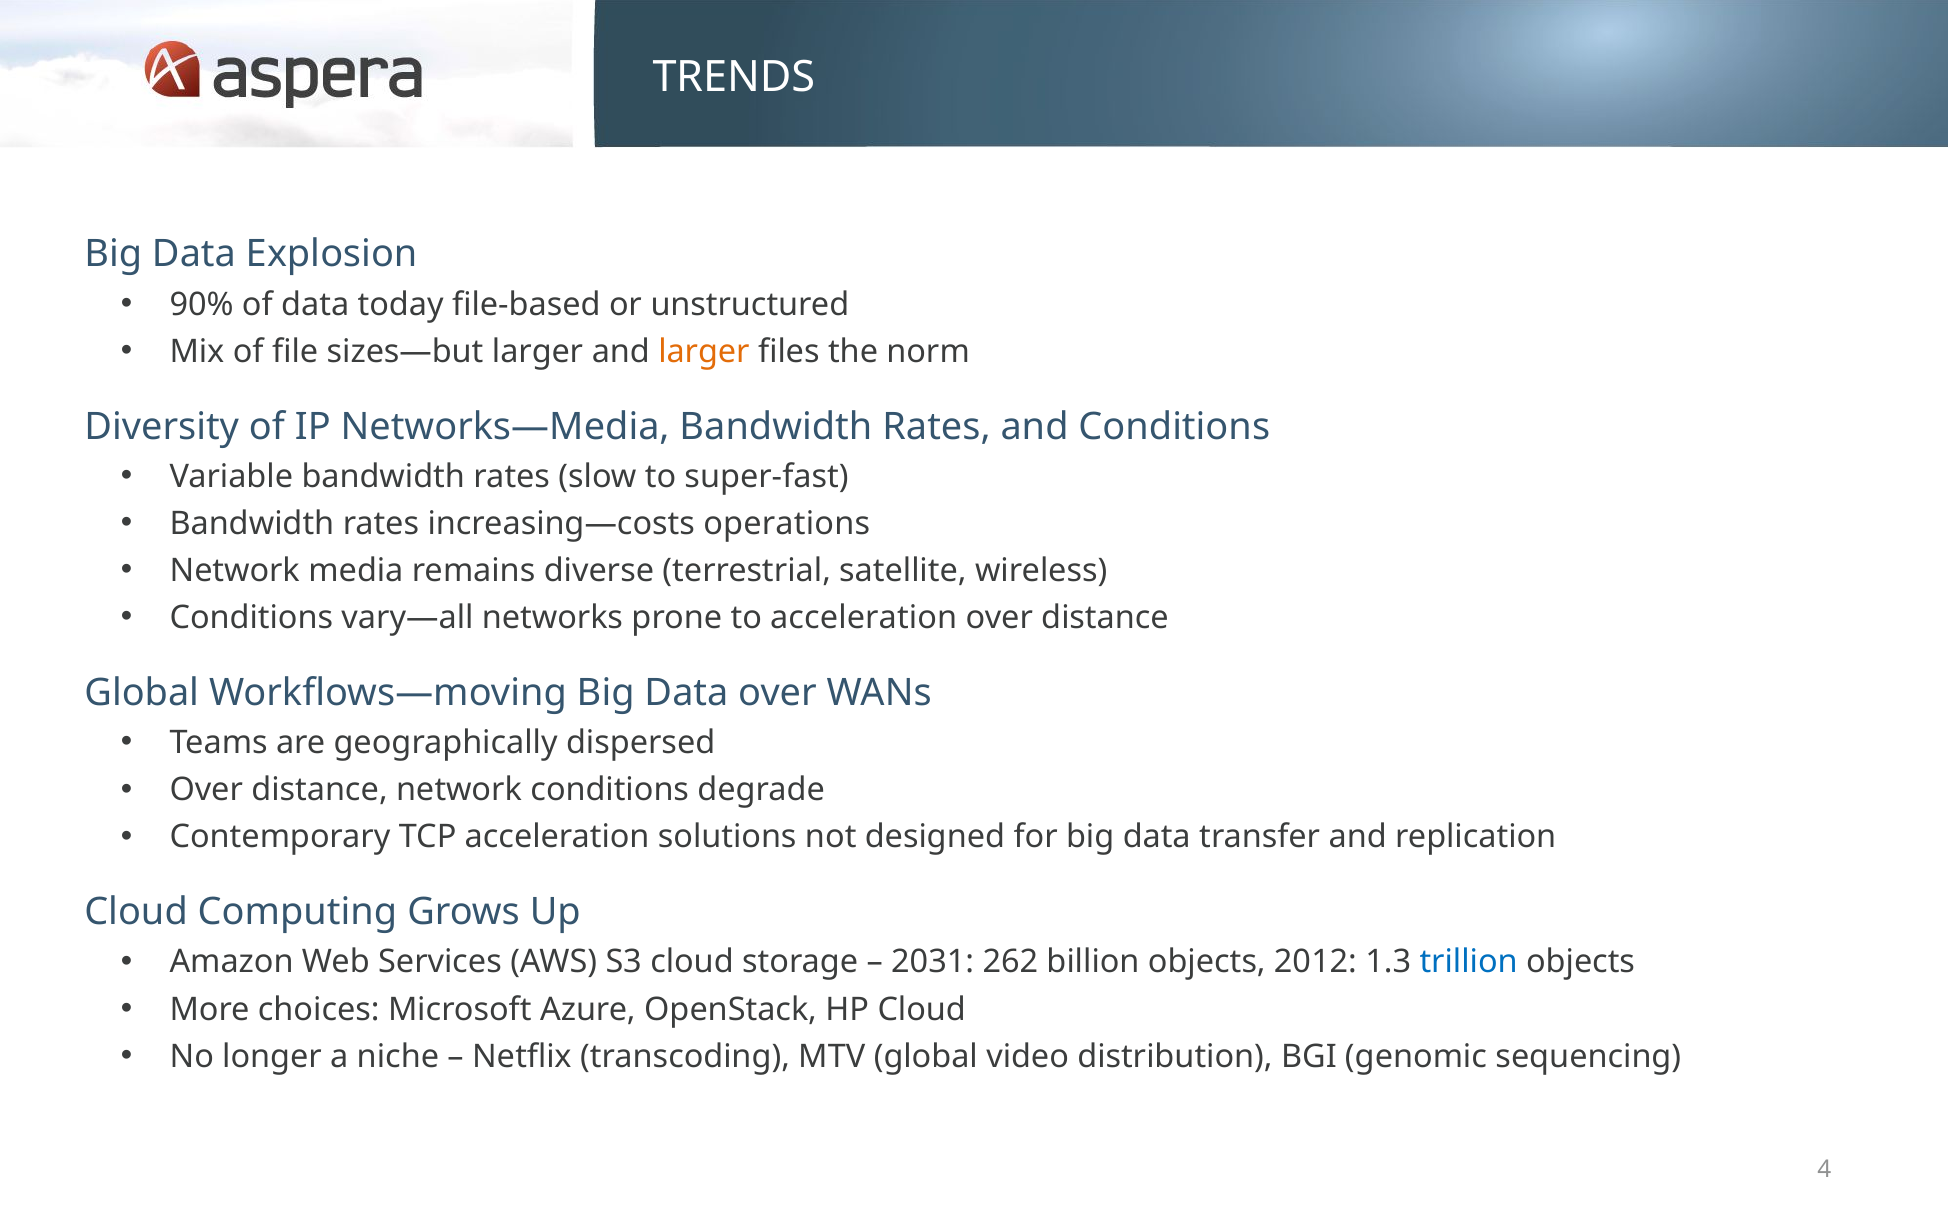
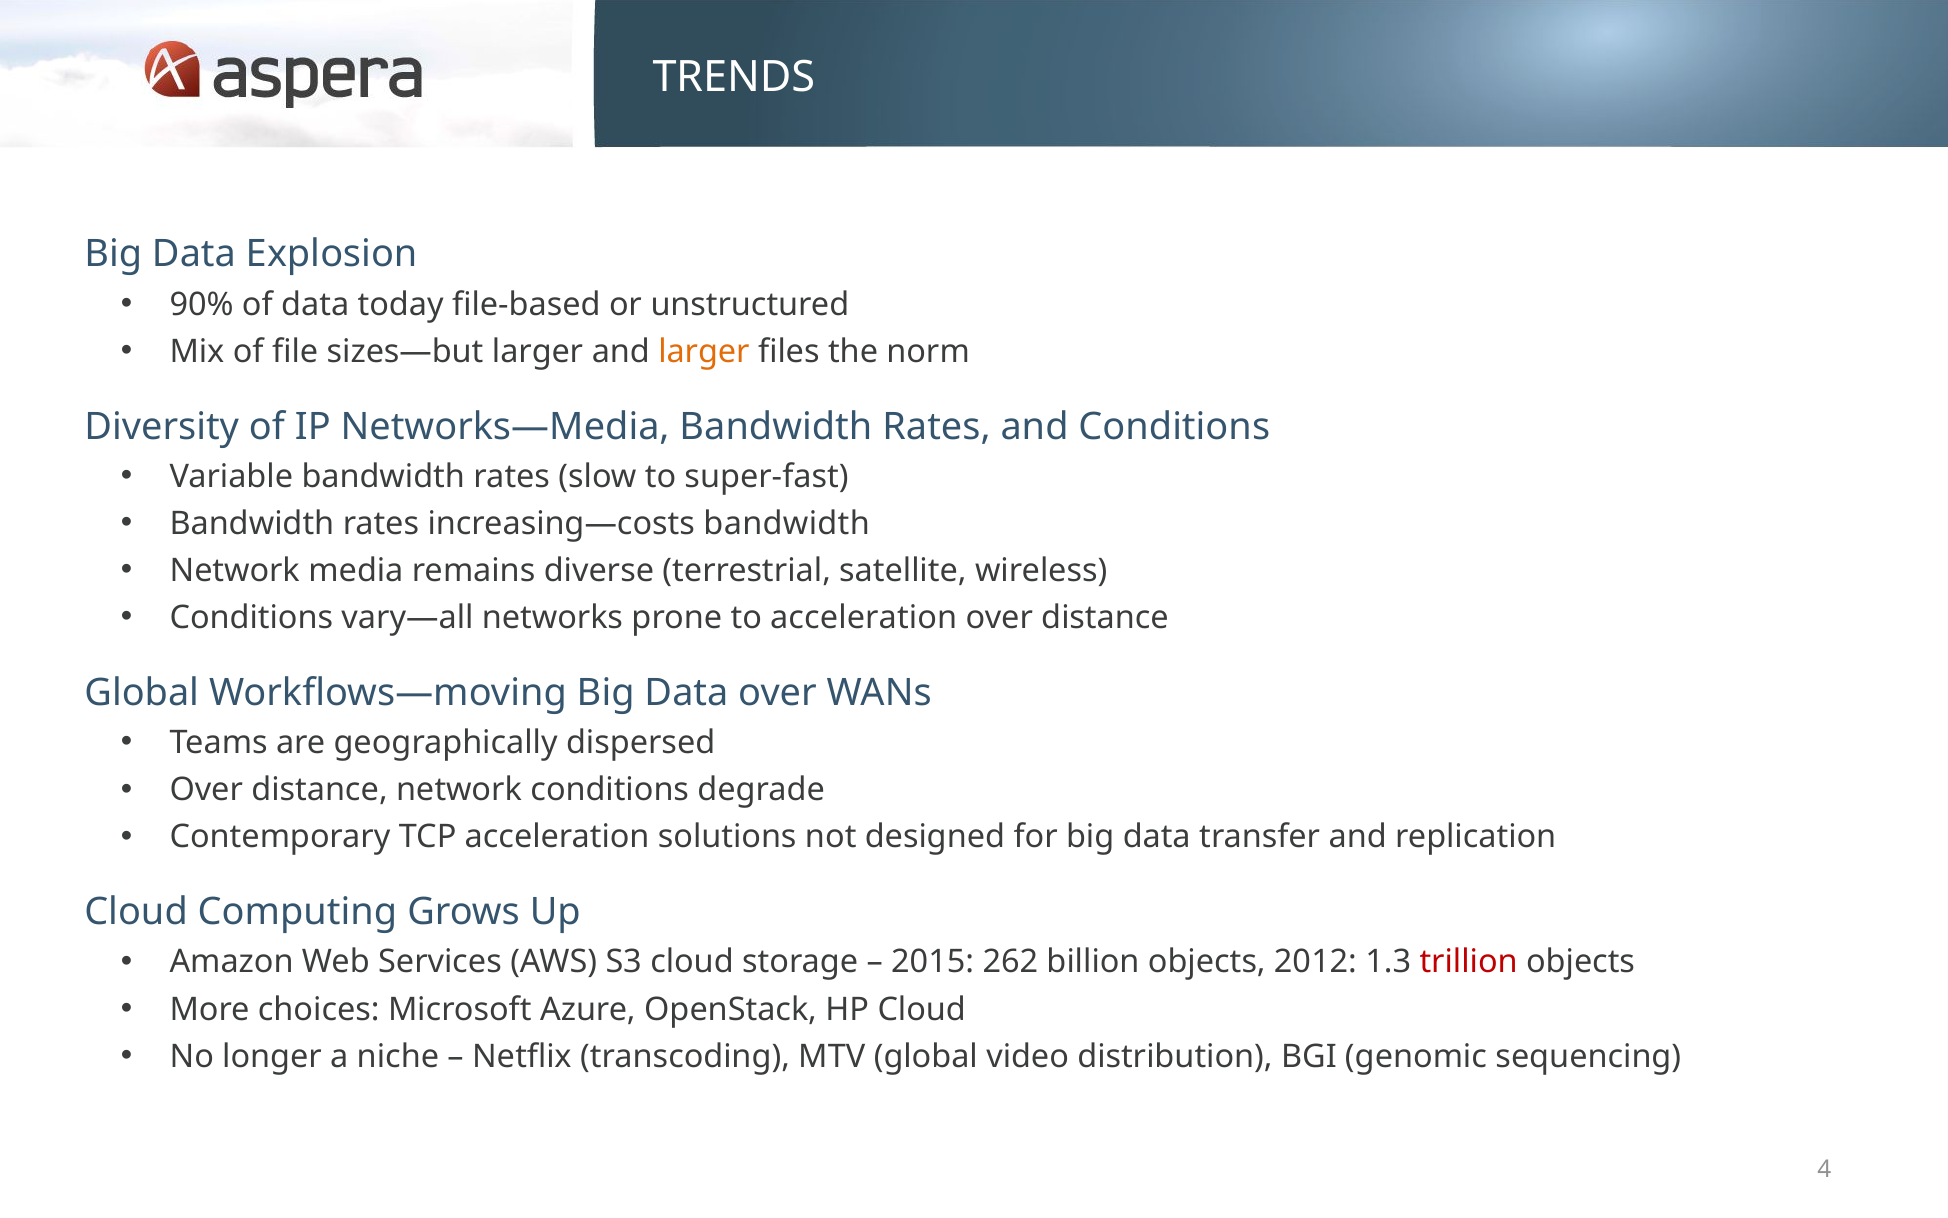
increasing—costs operations: operations -> bandwidth (787, 523)
2031: 2031 -> 2015 (933, 962)
trillion colour: blue -> red (1469, 962)
